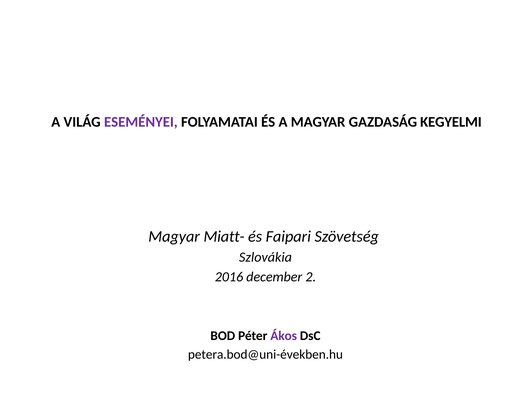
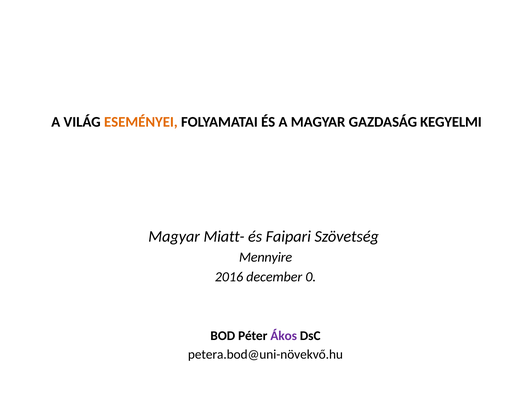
ESEMÉNYEI colour: purple -> orange (141, 122)
Szlovákia: Szlovákia -> Mennyire (266, 257)
2: 2 -> 0 (311, 277)
petera.bod@uni-években.hu: petera.bod@uni-években.hu -> petera.bod@uni-növekvő.hu (265, 355)
